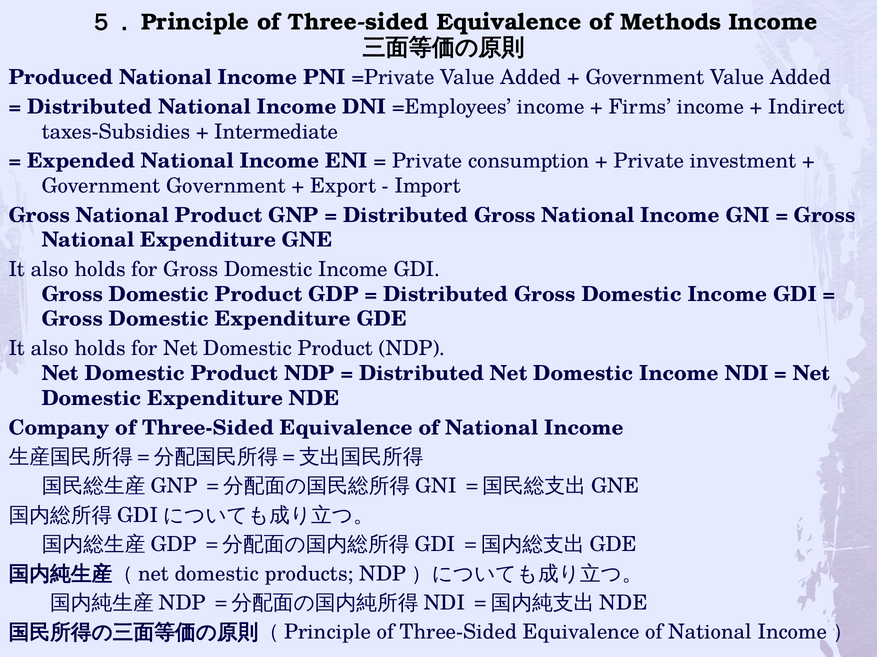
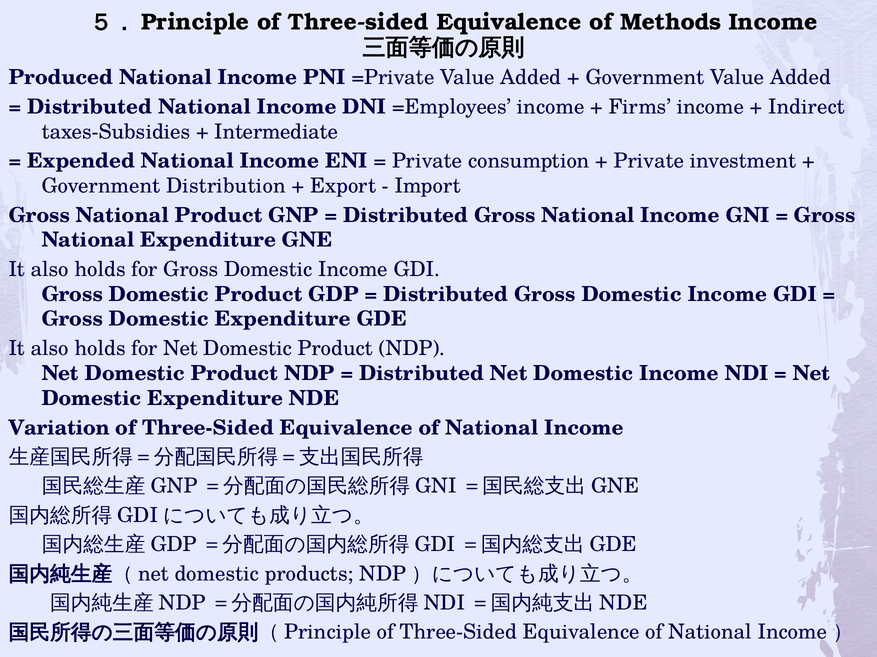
Government Government: Government -> Distribution (226, 186)
Company: Company -> Variation (59, 428)
